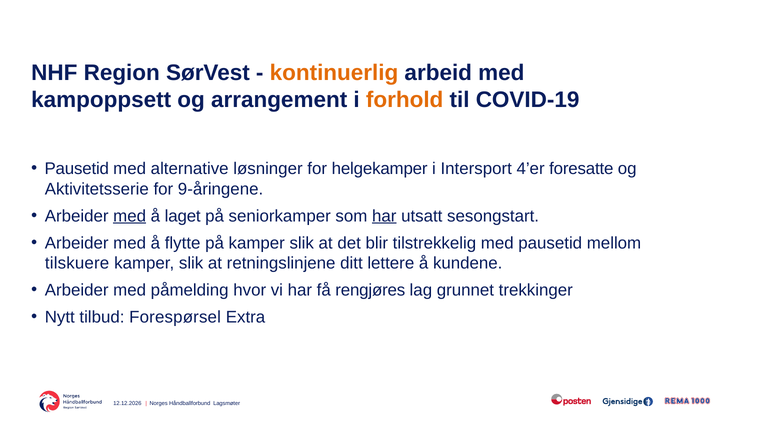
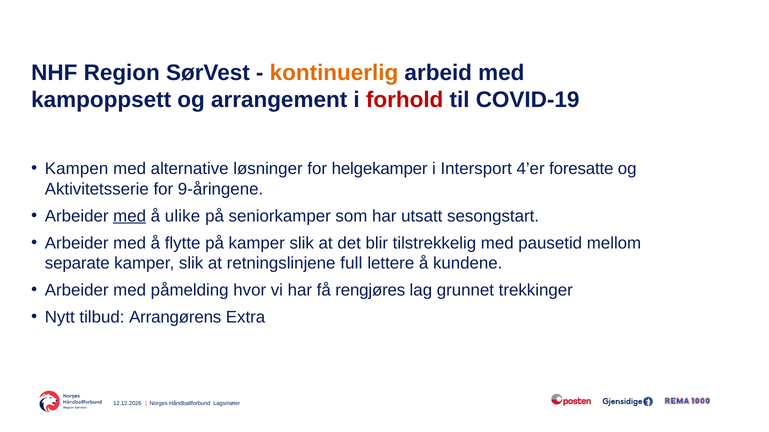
forhold colour: orange -> red (405, 100)
Pausetid: Pausetid -> Kampen (77, 169)
laget: laget -> ulike (183, 216)
har underline: present -> none (384, 216)
tilskuere: tilskuere -> separate (77, 263)
ditt: ditt -> full (351, 263)
Forespørsel: Forespørsel -> Arrangørens (175, 317)
